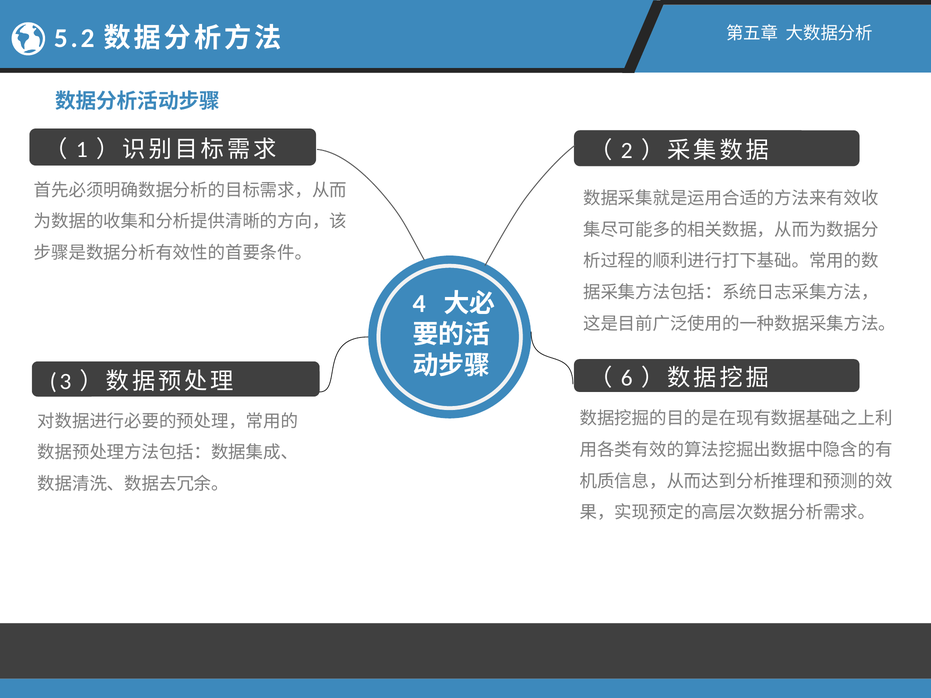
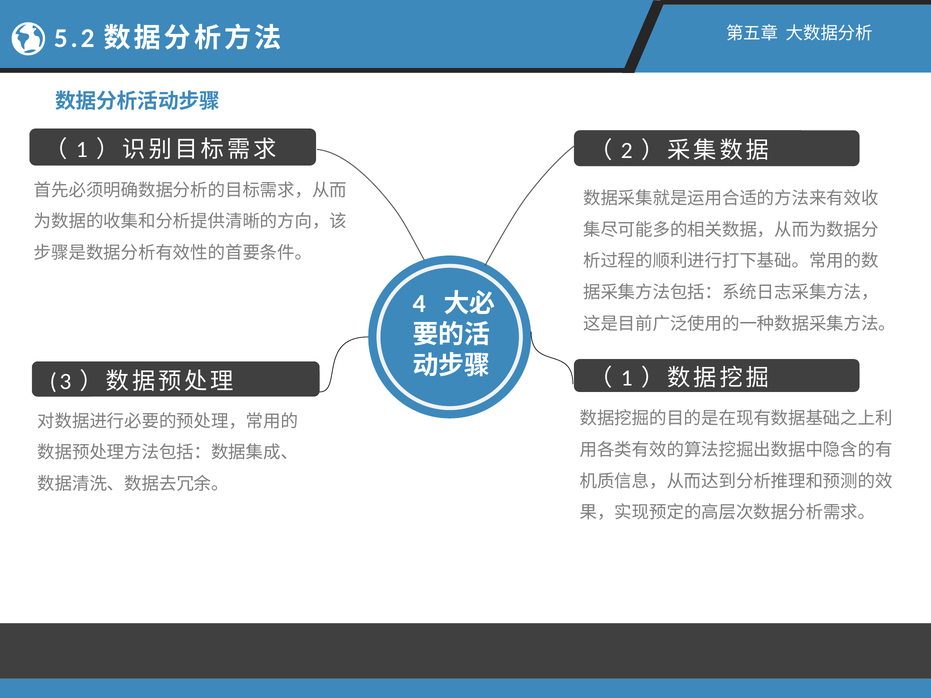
6: 6 -> 1 (627, 378)
